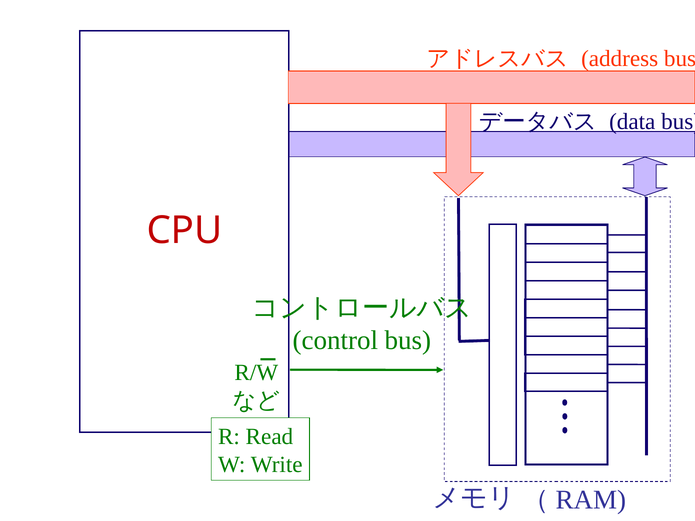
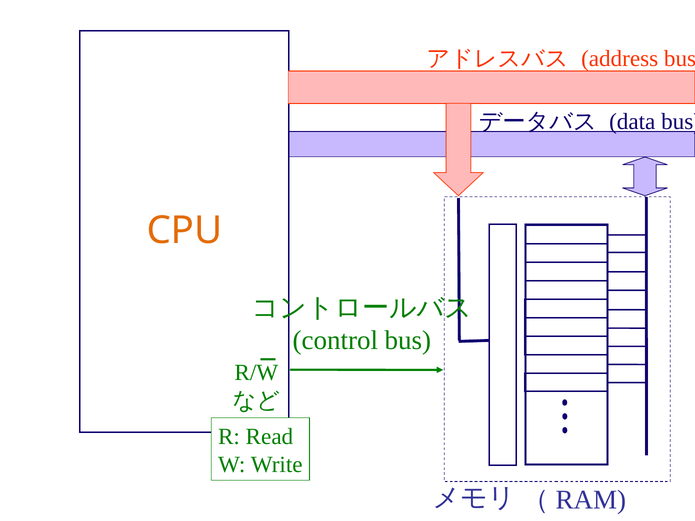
CPU colour: red -> orange (185, 231)
